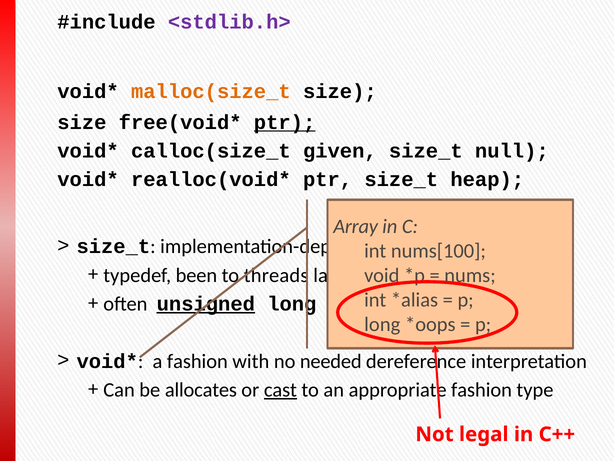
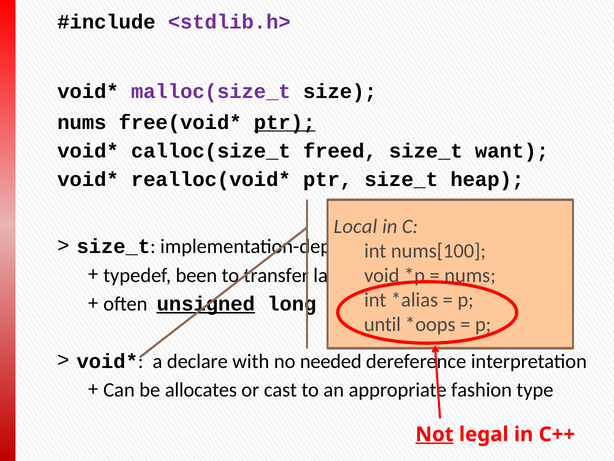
malloc(size_t colour: orange -> purple (211, 91)
size: size -> nums (82, 122)
given: given -> freed (340, 151)
null: null -> want (512, 151)
Array: Array -> Local (355, 226)
threads: threads -> transfer (276, 275)
long: long -> until (382, 324)
a fashion: fashion -> declare (197, 361)
cast underline: present -> none (280, 390)
Not underline: none -> present (434, 434)
